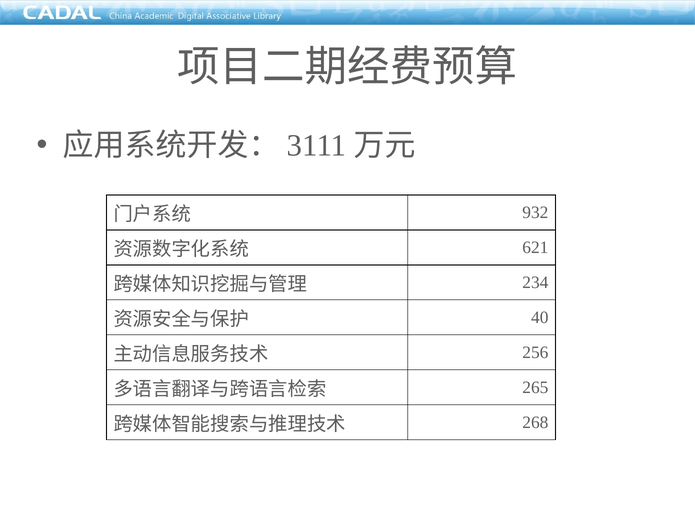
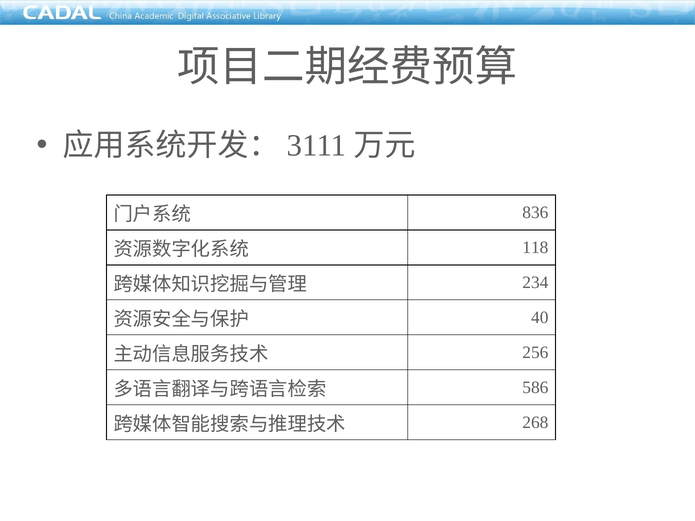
932: 932 -> 836 (535, 213)
621: 621 -> 118 (535, 248)
265: 265 -> 586 (535, 388)
